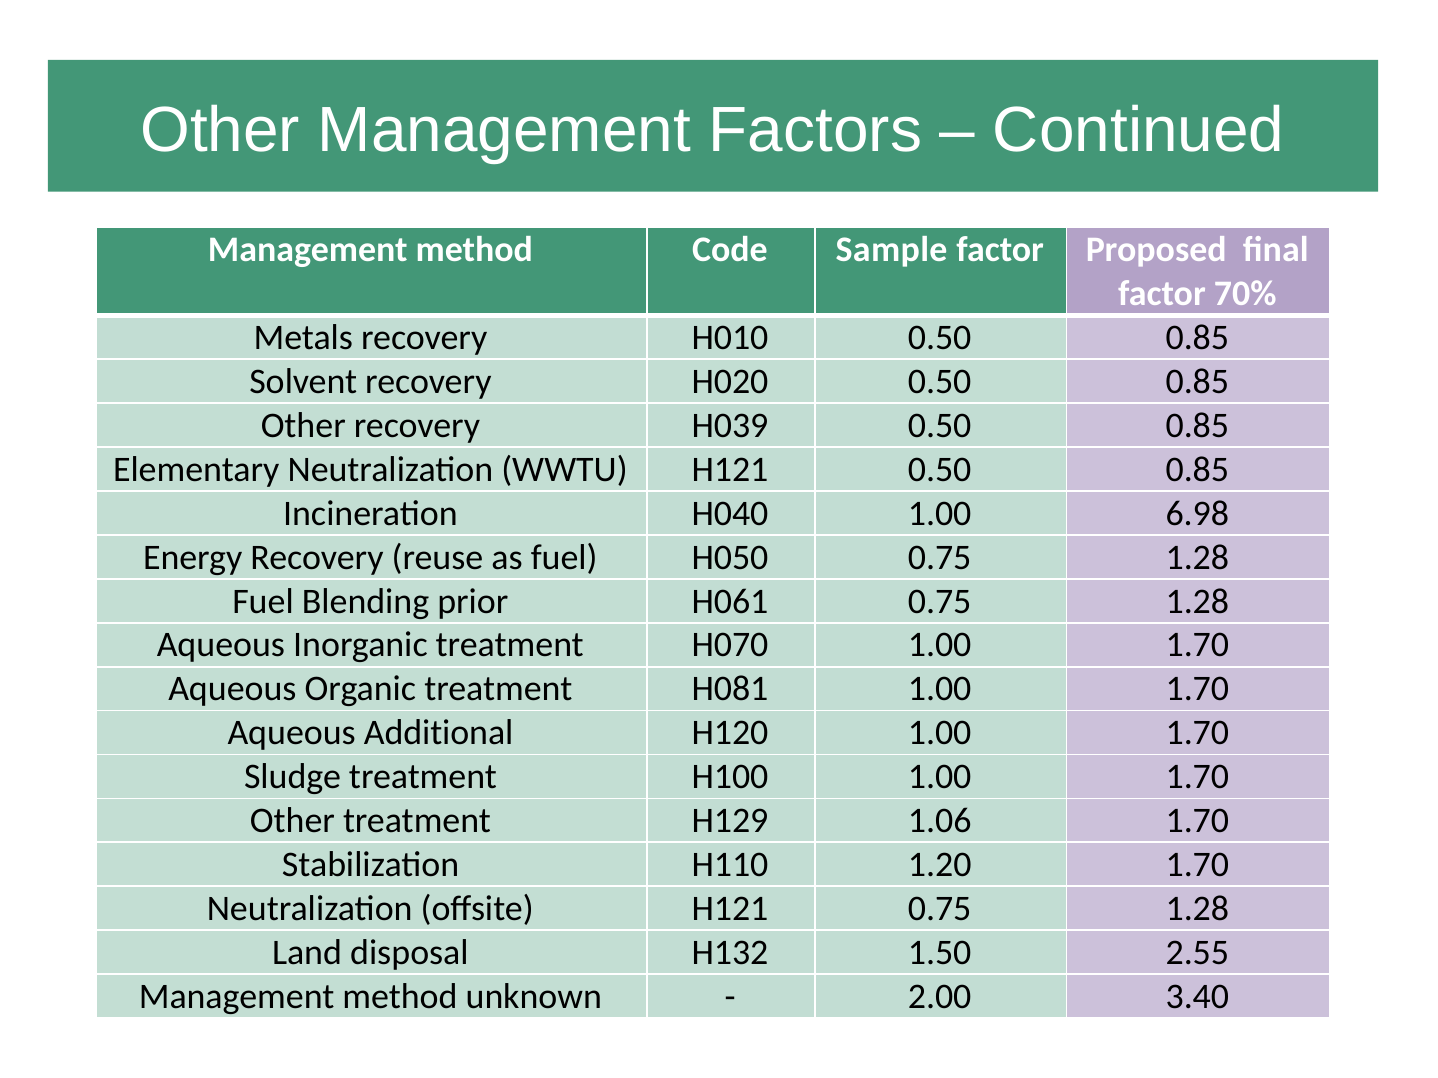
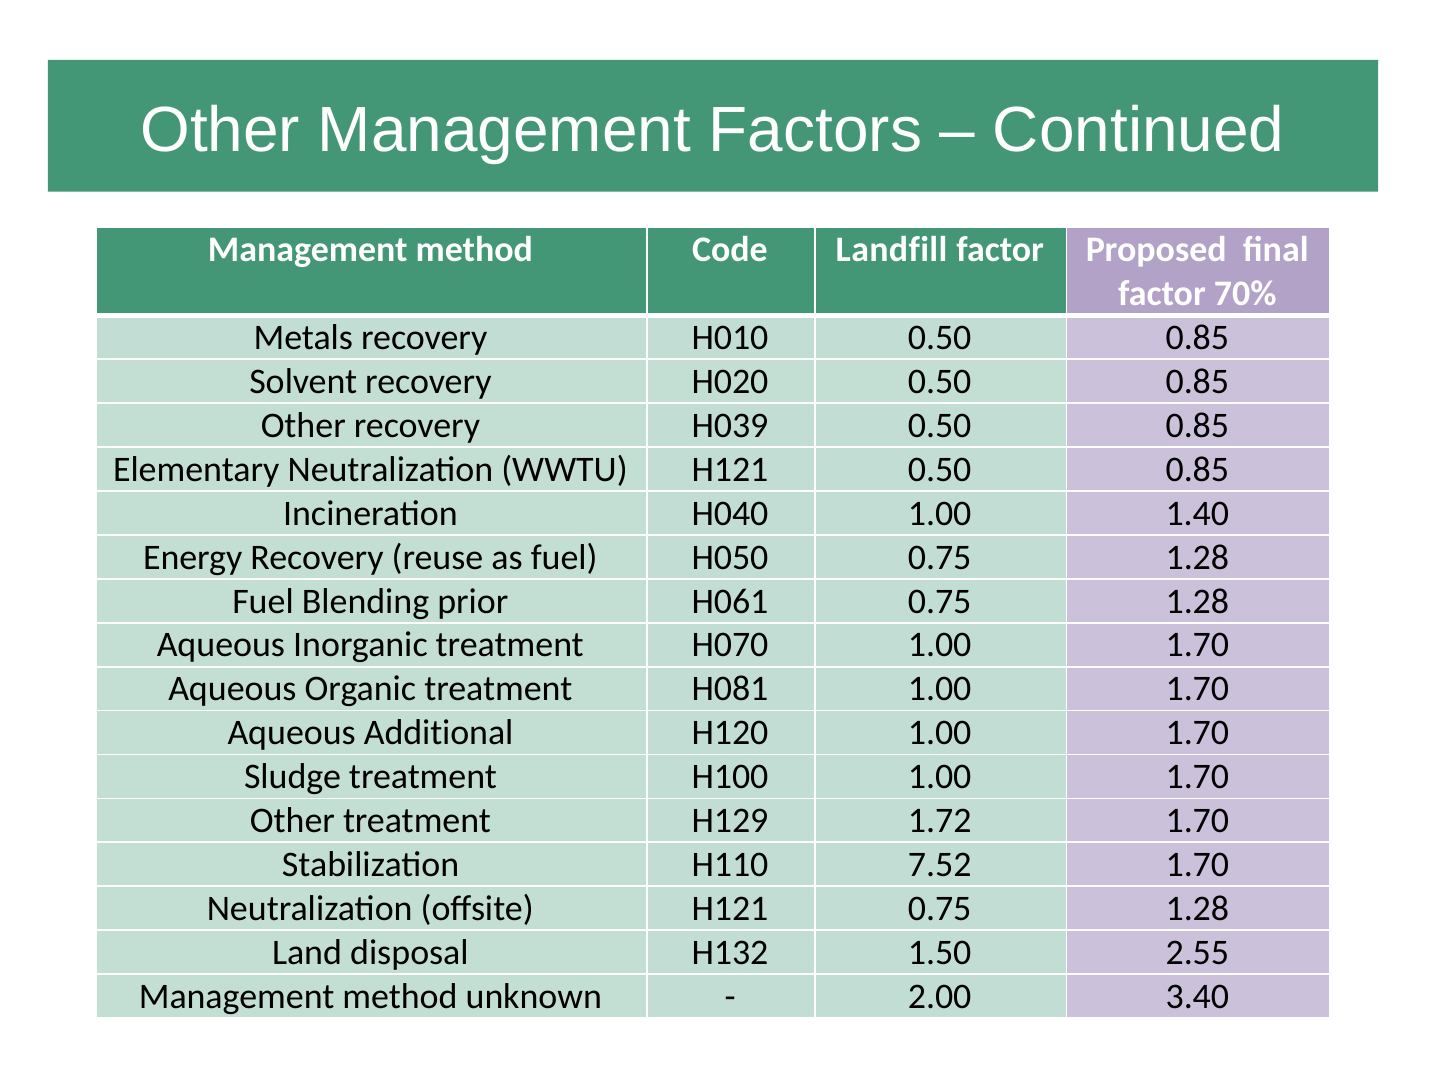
Sample: Sample -> Landfill (892, 250)
6.98: 6.98 -> 1.40 (1197, 514)
1.06: 1.06 -> 1.72 (940, 821)
1.20: 1.20 -> 7.52 (940, 865)
